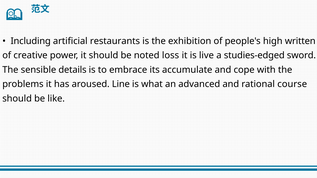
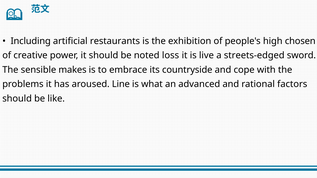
written: written -> chosen (300, 41)
studies-edged: studies-edged -> streets-edged (254, 55)
details: details -> makes (72, 70)
accumulate: accumulate -> countryside (187, 70)
course: course -> factors (292, 84)
